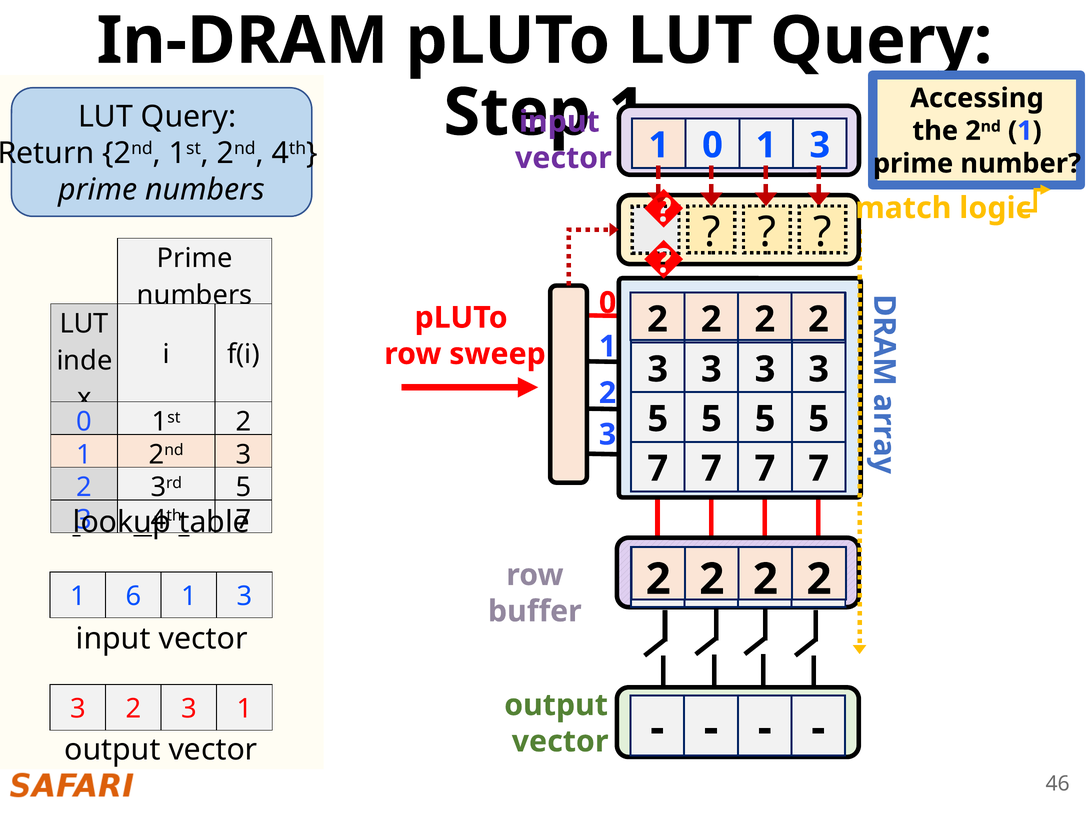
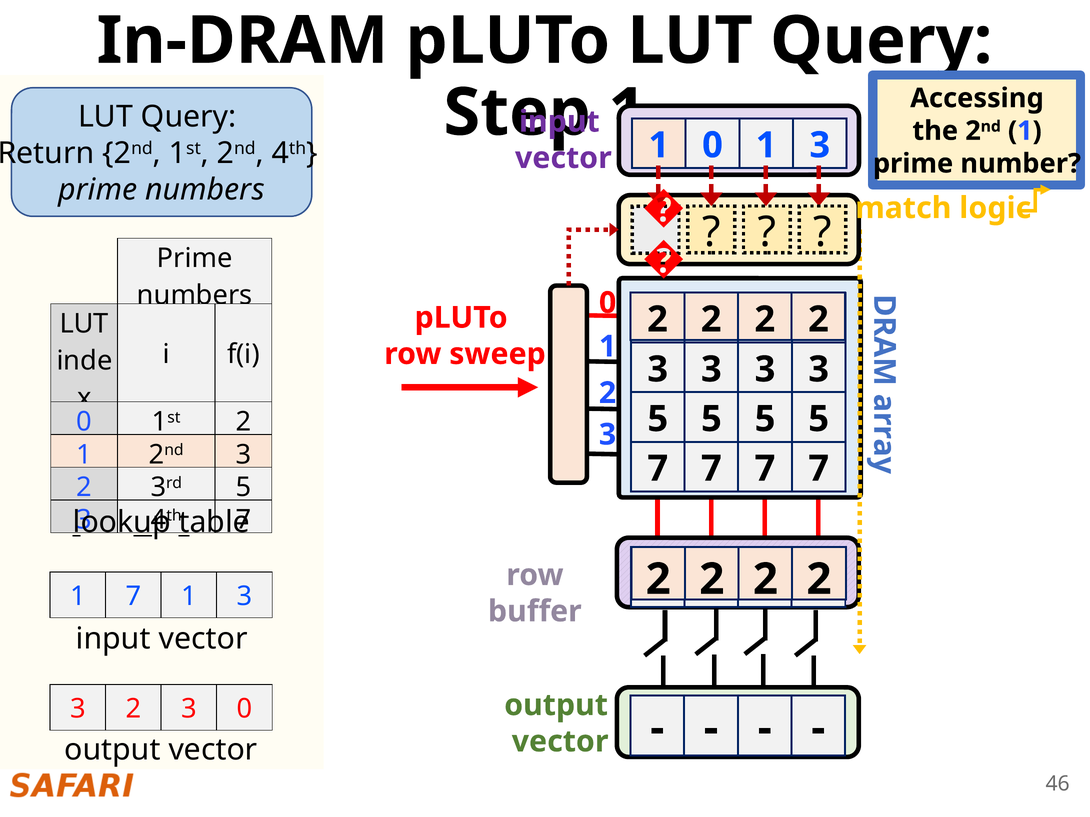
1 6: 6 -> 7 (133, 597)
3 1: 1 -> 0 (244, 709)
